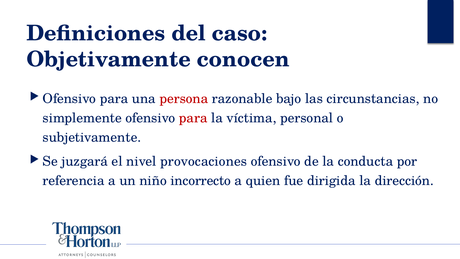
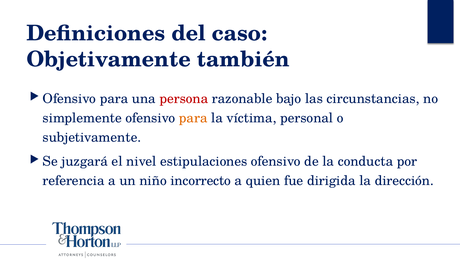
conocen: conocen -> también (243, 59)
para colour: red -> orange (193, 118)
provocaciones: provocaciones -> estipulaciones (204, 161)
